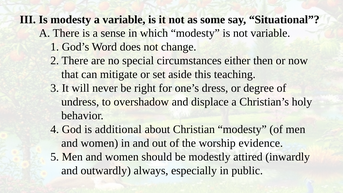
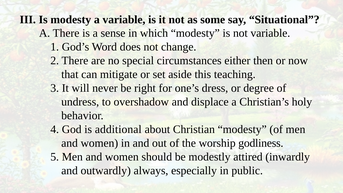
evidence: evidence -> godliness (261, 143)
